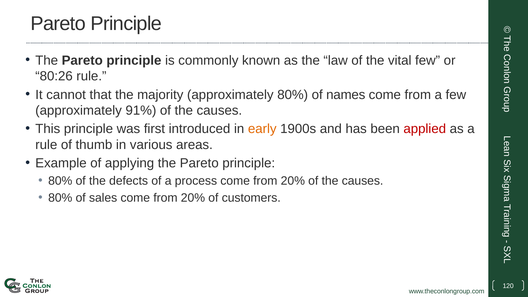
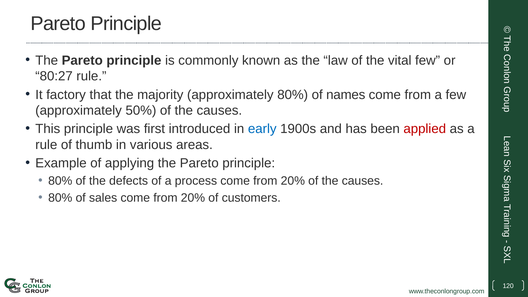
80:26: 80:26 -> 80:27 (54, 76)
cannot: cannot -> factory (66, 95)
91%: 91% -> 50% (141, 110)
early colour: orange -> blue (262, 129)
